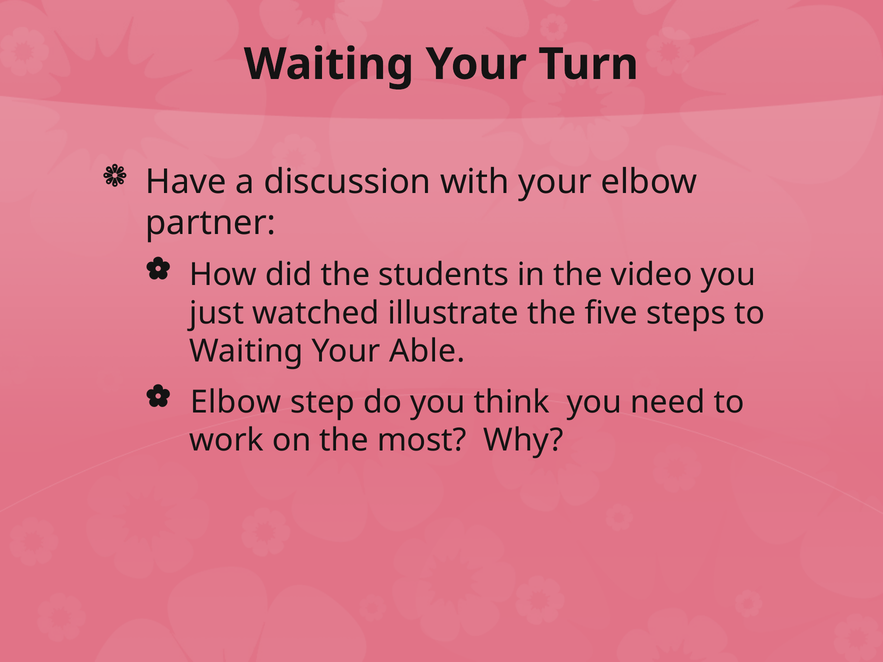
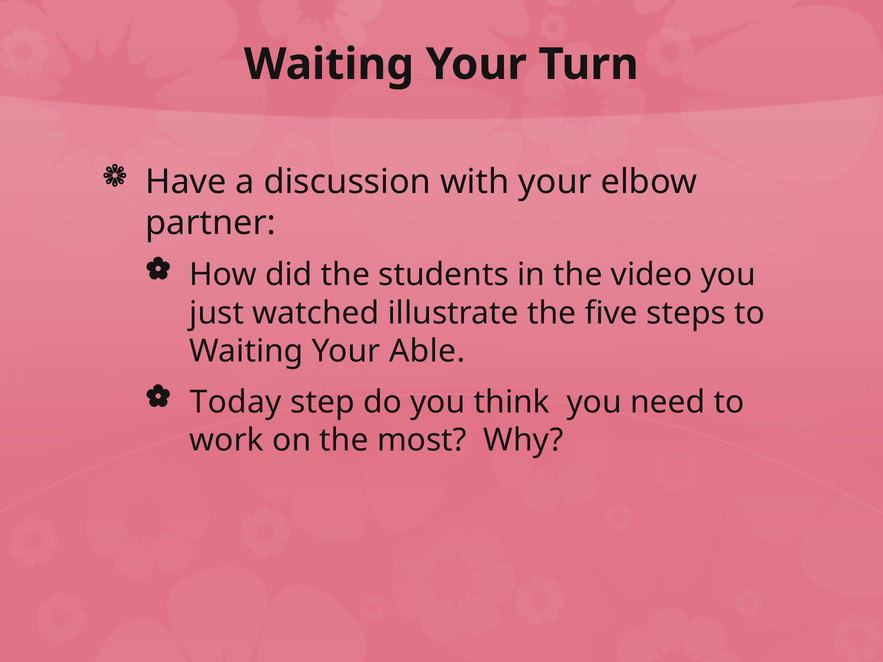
Elbow: Elbow -> Today (236, 402)
